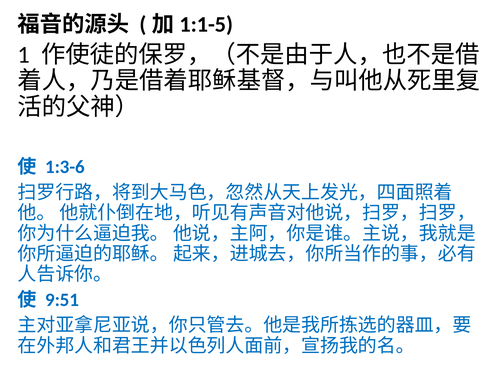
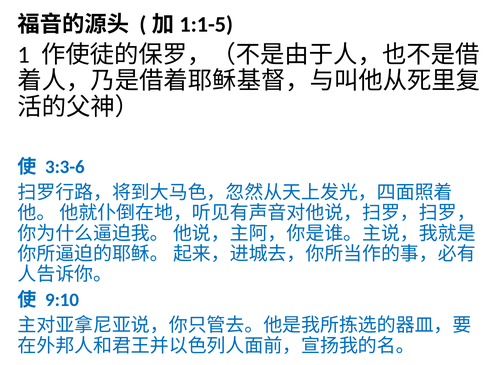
1:3-6: 1:3-6 -> 3:3-6 (65, 167)
9:51: 9:51 -> 9:10 (62, 300)
